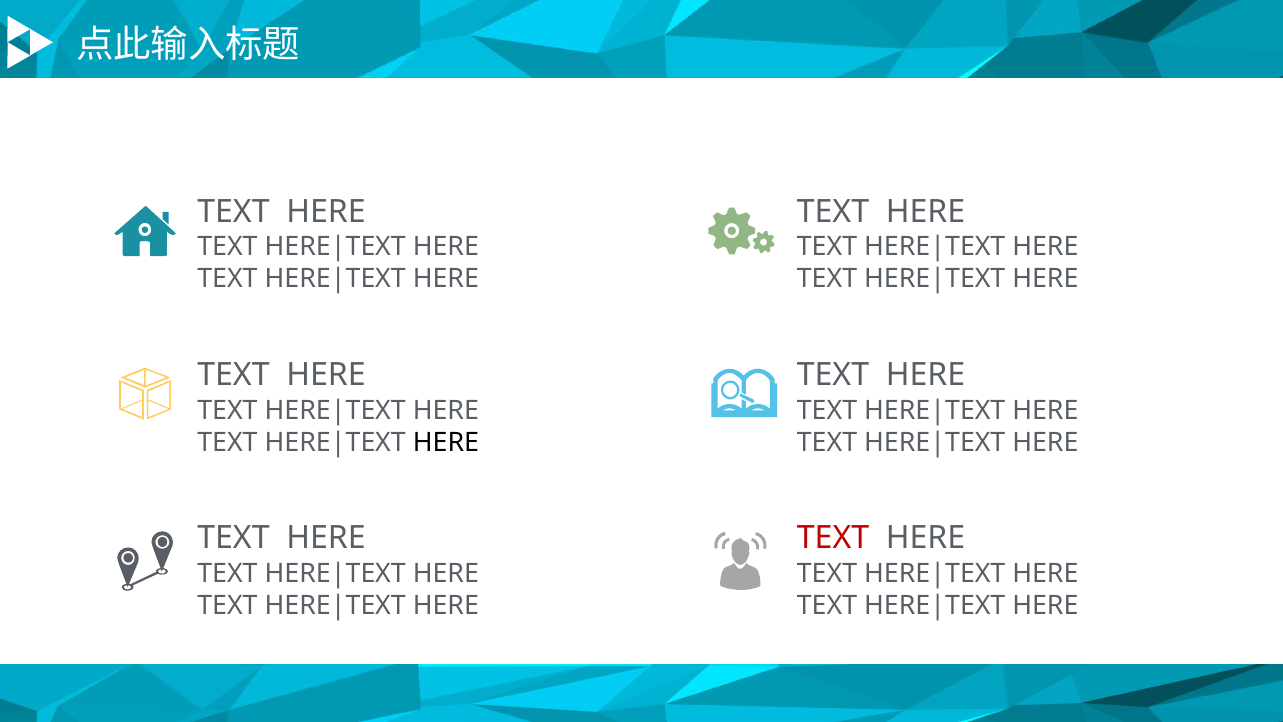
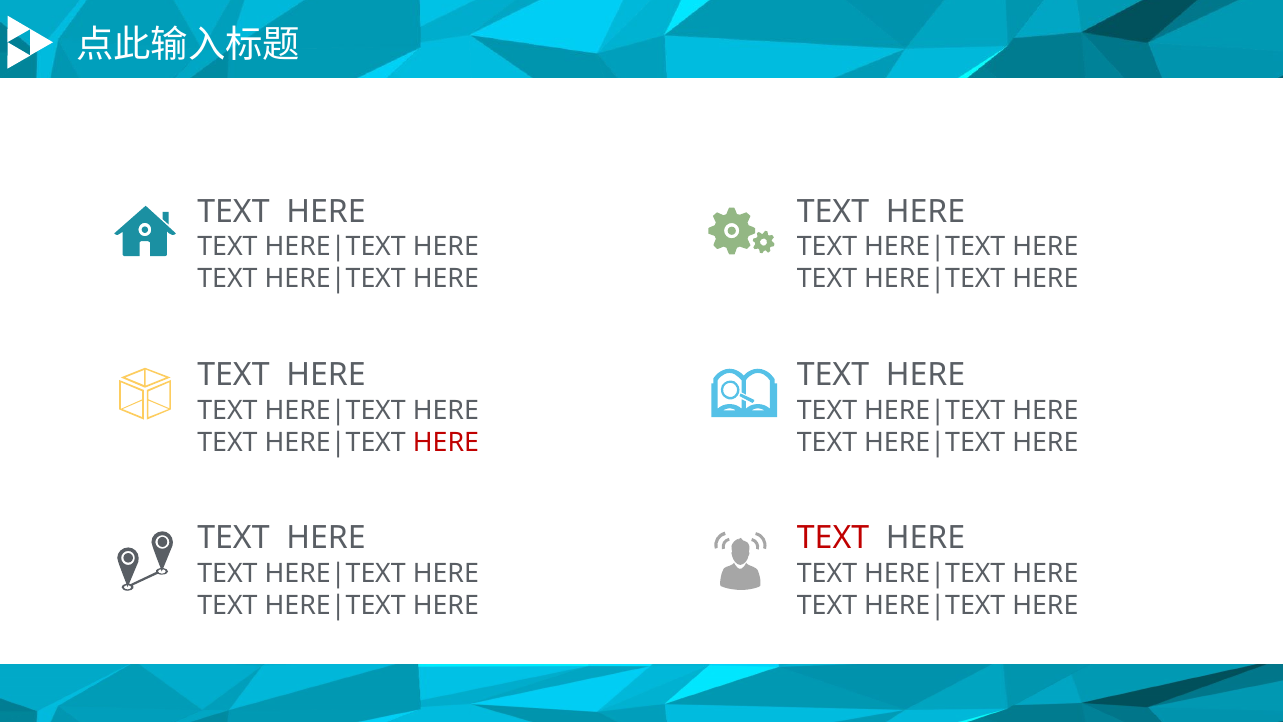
HERE colour: black -> red (446, 442)
